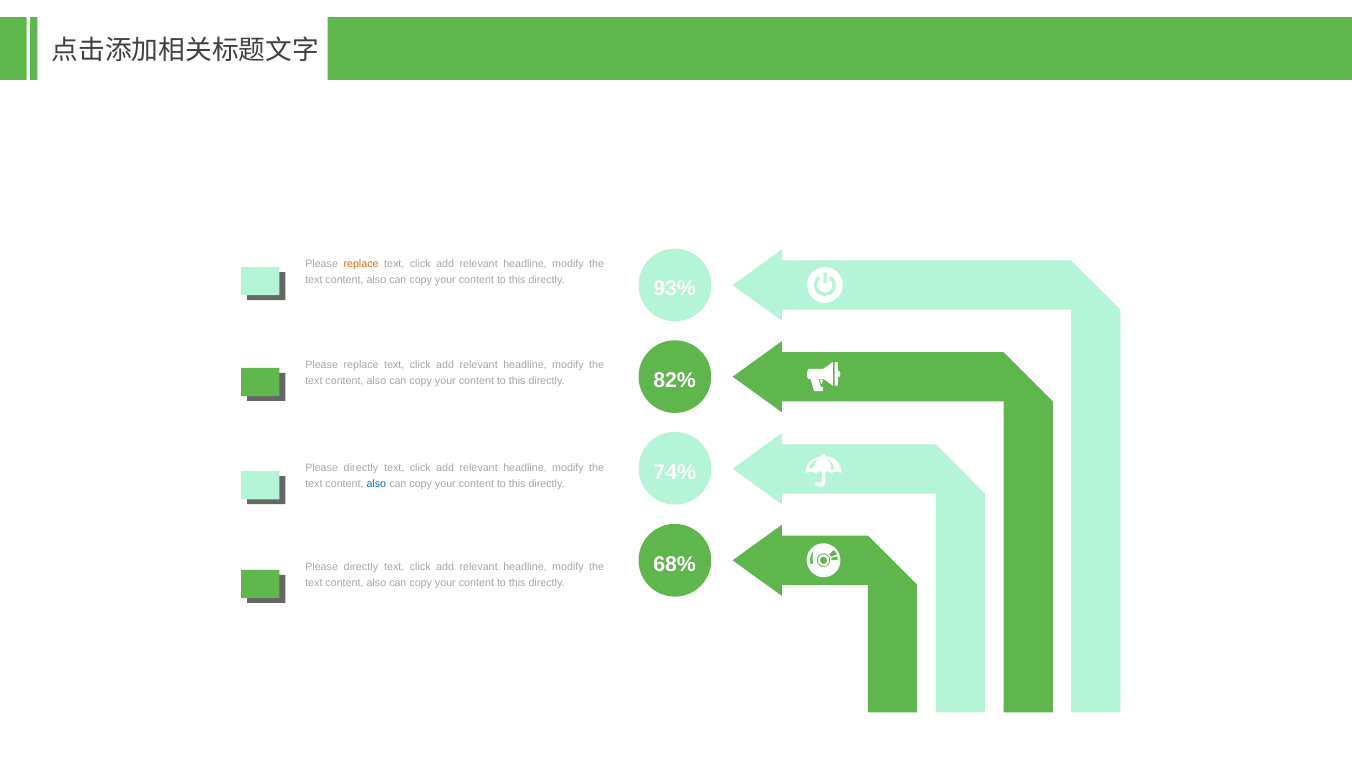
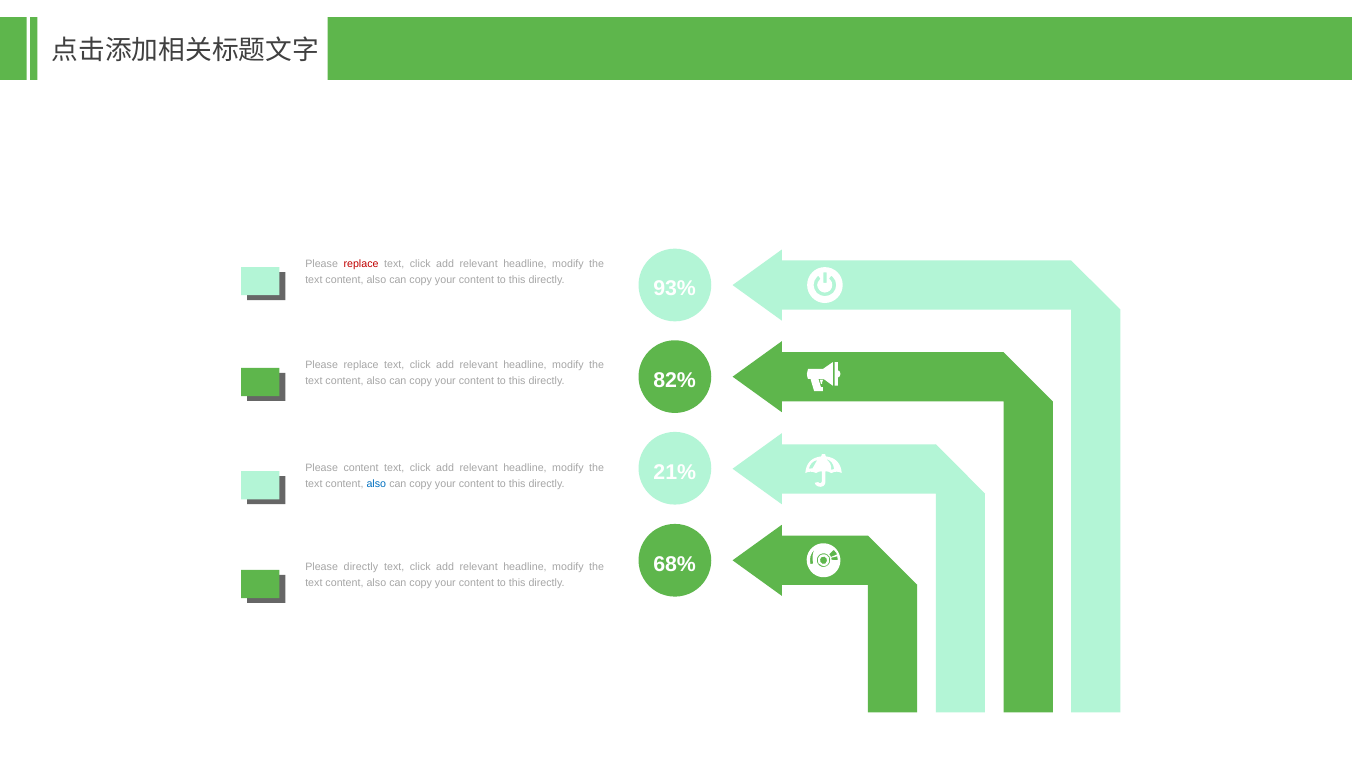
replace colour: orange -> red (361, 265)
74%: 74% -> 21% (675, 473)
directly: directly -> content (361, 469)
